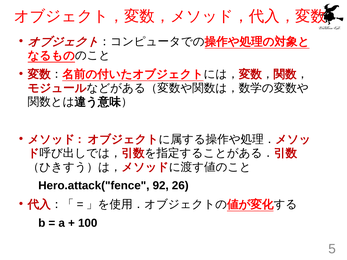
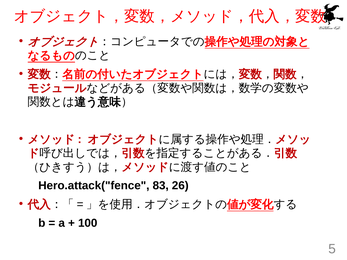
92: 92 -> 83 (161, 186)
